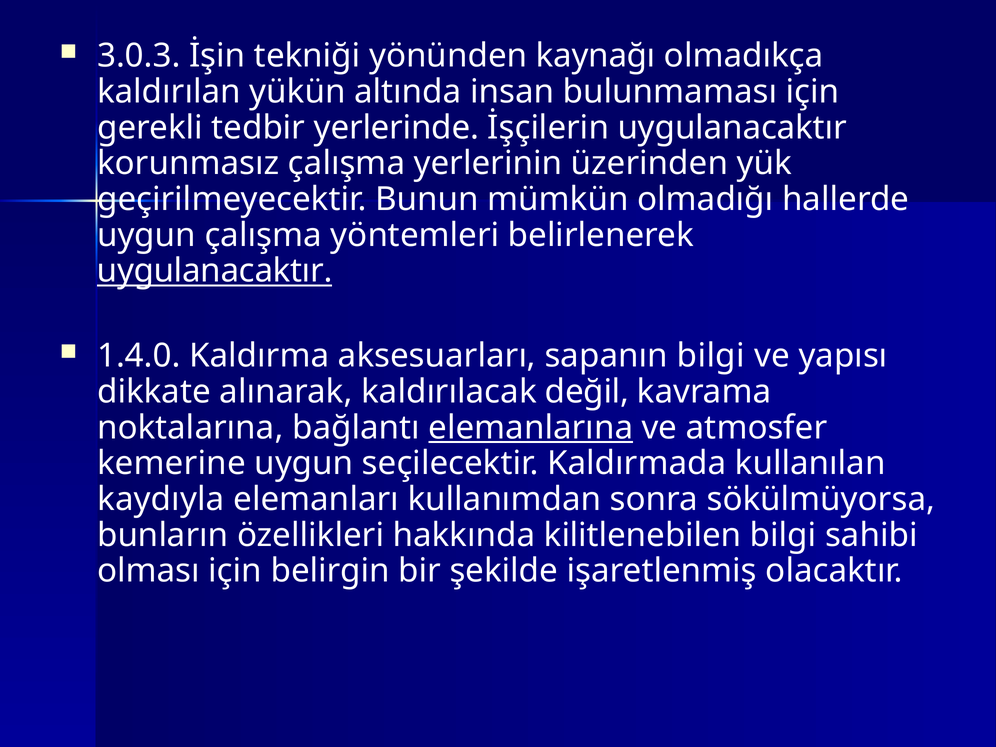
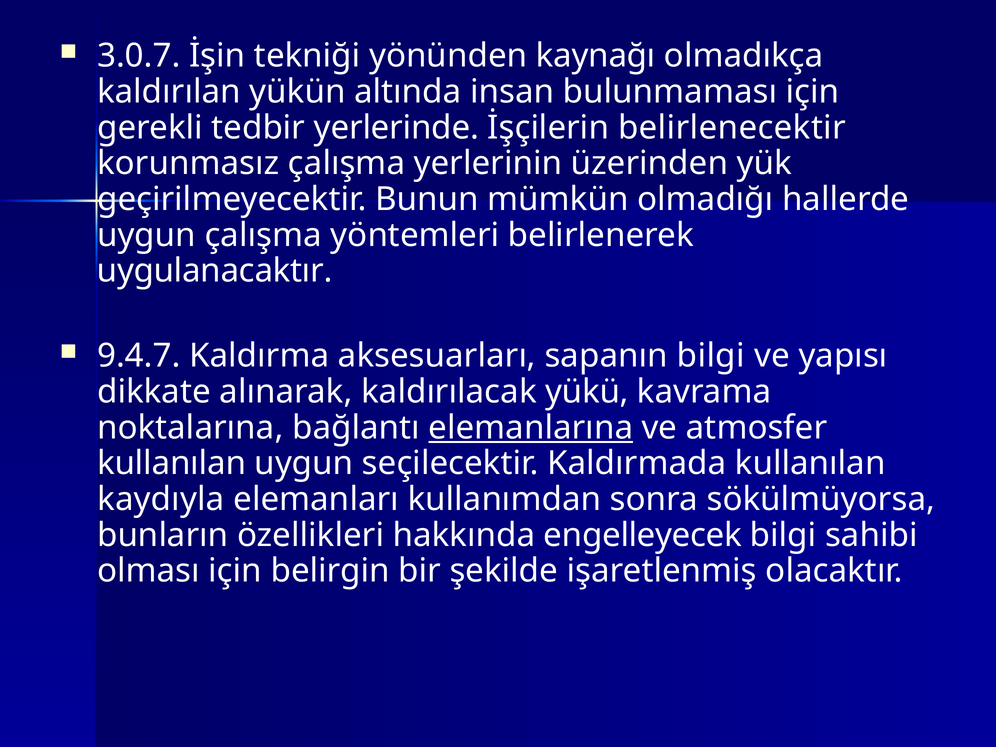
3.0.3: 3.0.3 -> 3.0.7 (139, 56)
İşçilerin uygulanacaktır: uygulanacaktır -> belirlenecektir (732, 128)
uygulanacaktır underline: present -> none (215, 271)
1.4.0: 1.4.0 -> 9.4.7 (139, 356)
değil: değil -> yükü (587, 392)
kemerine: kemerine -> kullanılan (172, 463)
kilitlenebilen: kilitlenebilen -> engelleyecek (643, 535)
